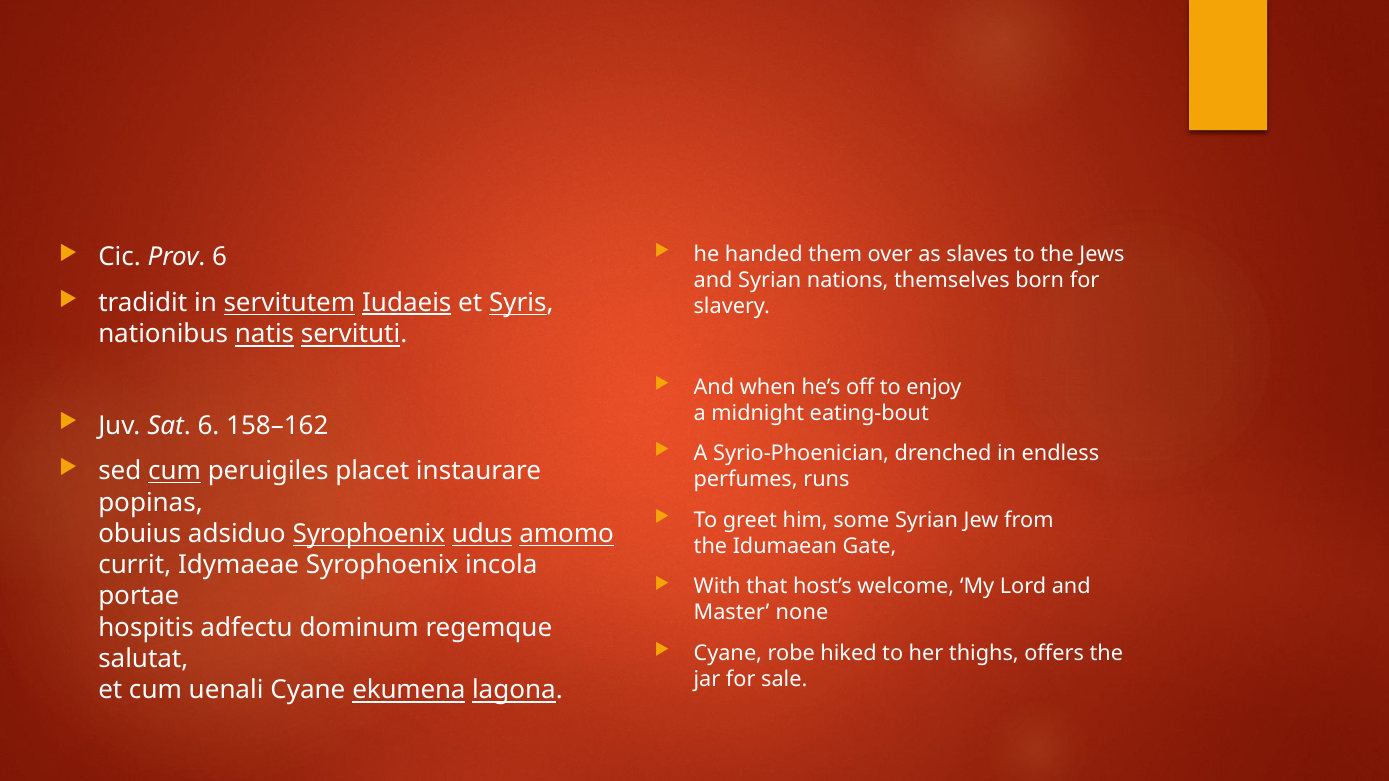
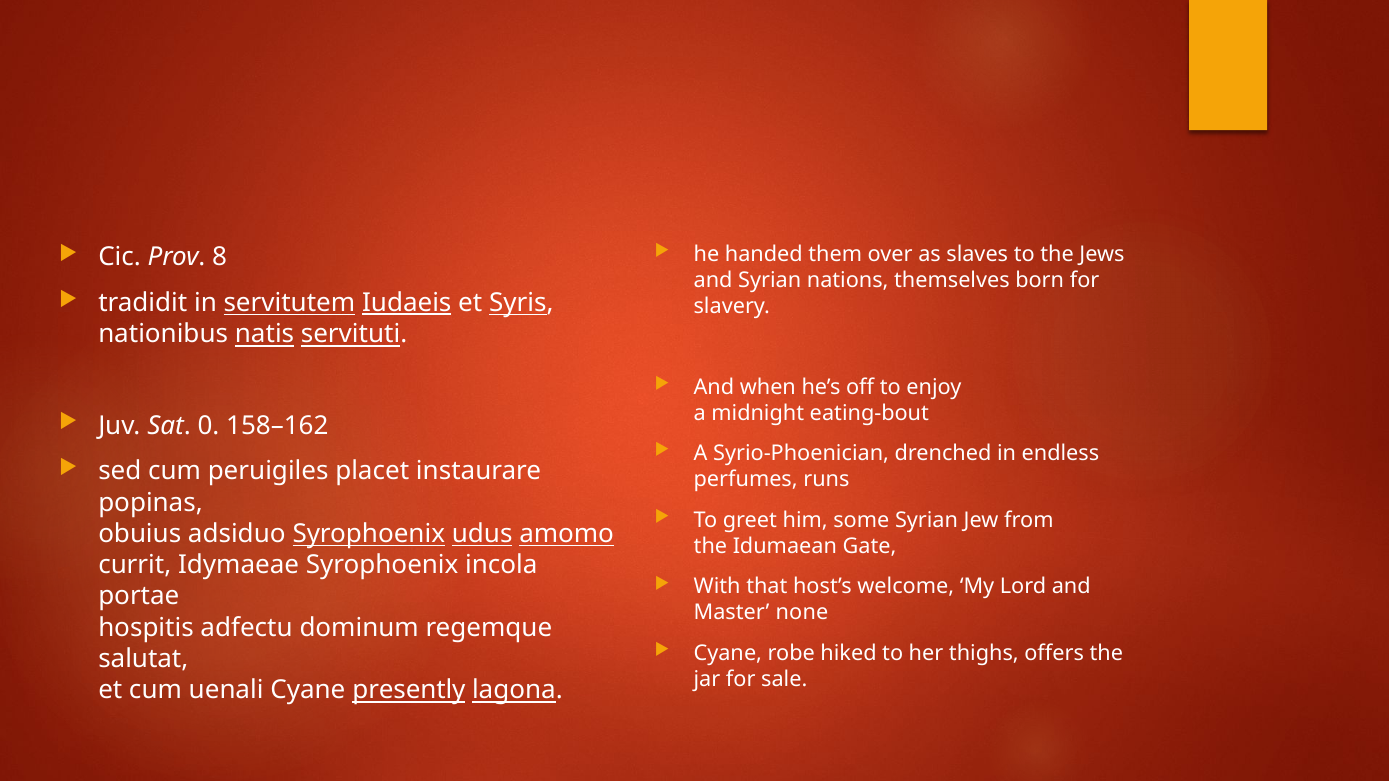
Prov 6: 6 -> 8 (220, 257)
Sat 6: 6 -> 0 (209, 426)
cum underline: present -> none (175, 472)
ekumena: ekumena -> presently (409, 690)
